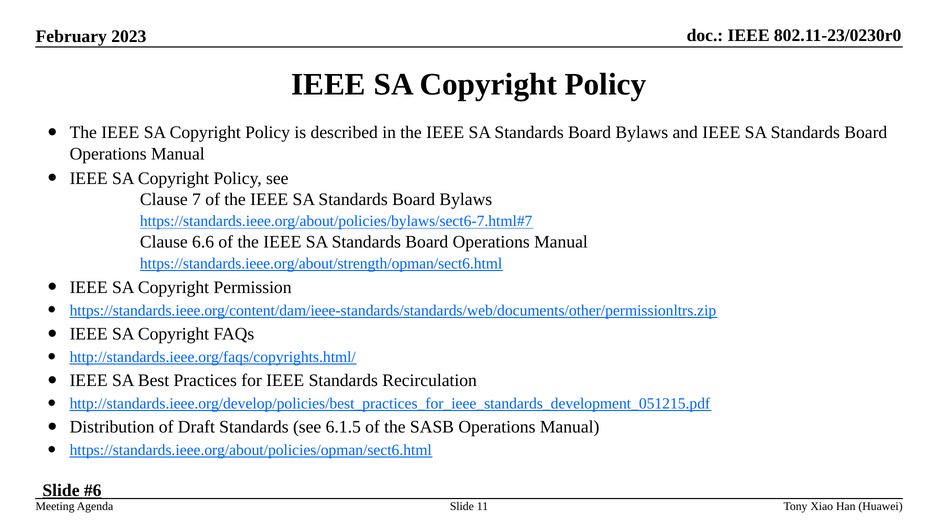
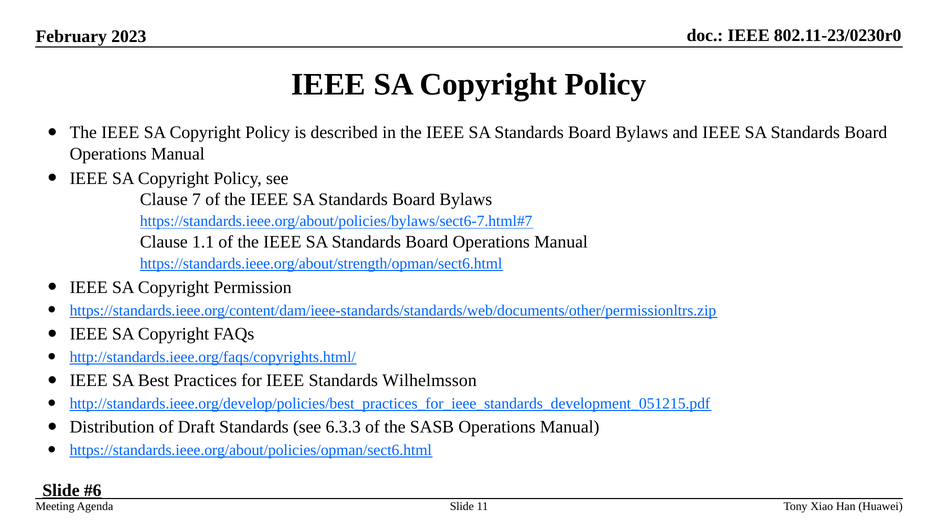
6.6: 6.6 -> 1.1 (203, 242)
Recirculation: Recirculation -> Wilhelmsson (430, 380)
6.1.5: 6.1.5 -> 6.3.3 (343, 427)
